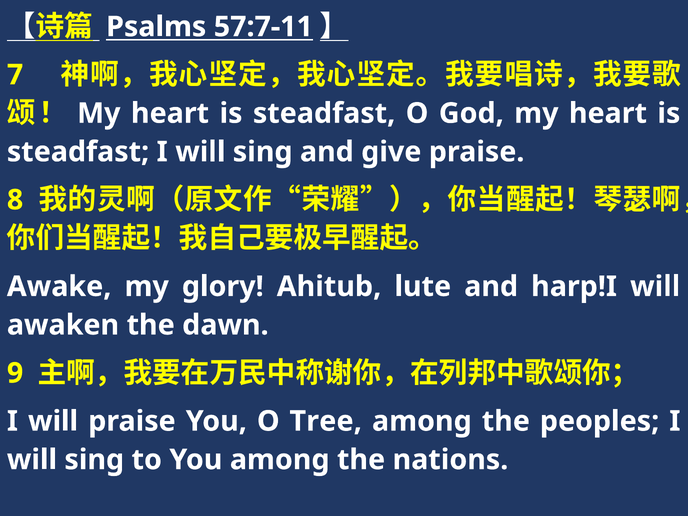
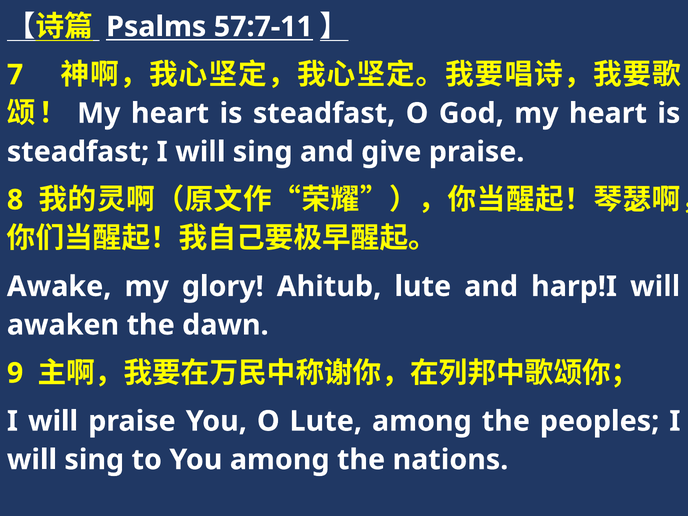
O Tree: Tree -> Lute (326, 421)
